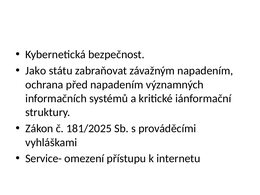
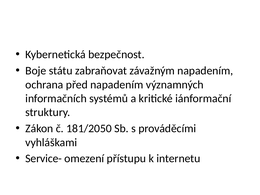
Jako: Jako -> Boje (36, 71)
181/2025: 181/2025 -> 181/2050 (89, 129)
